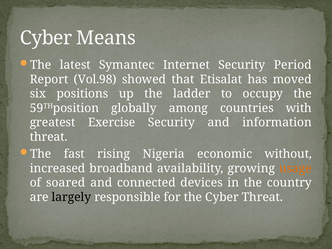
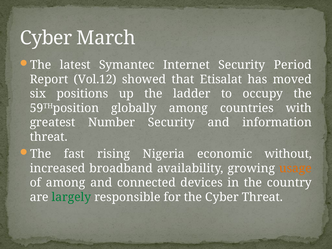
Means: Means -> March (106, 38)
Vol.98: Vol.98 -> Vol.12 (95, 79)
Exercise: Exercise -> Number (112, 123)
of soared: soared -> among (66, 183)
largely colour: black -> green (71, 197)
